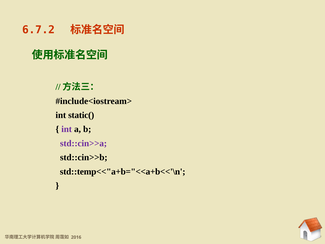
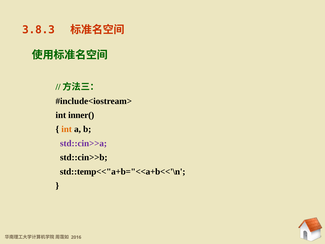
6.7.2: 6.7.2 -> 3.8.3 (38, 30)
static(: static( -> inner( (81, 115)
int colour: purple -> orange (67, 129)
